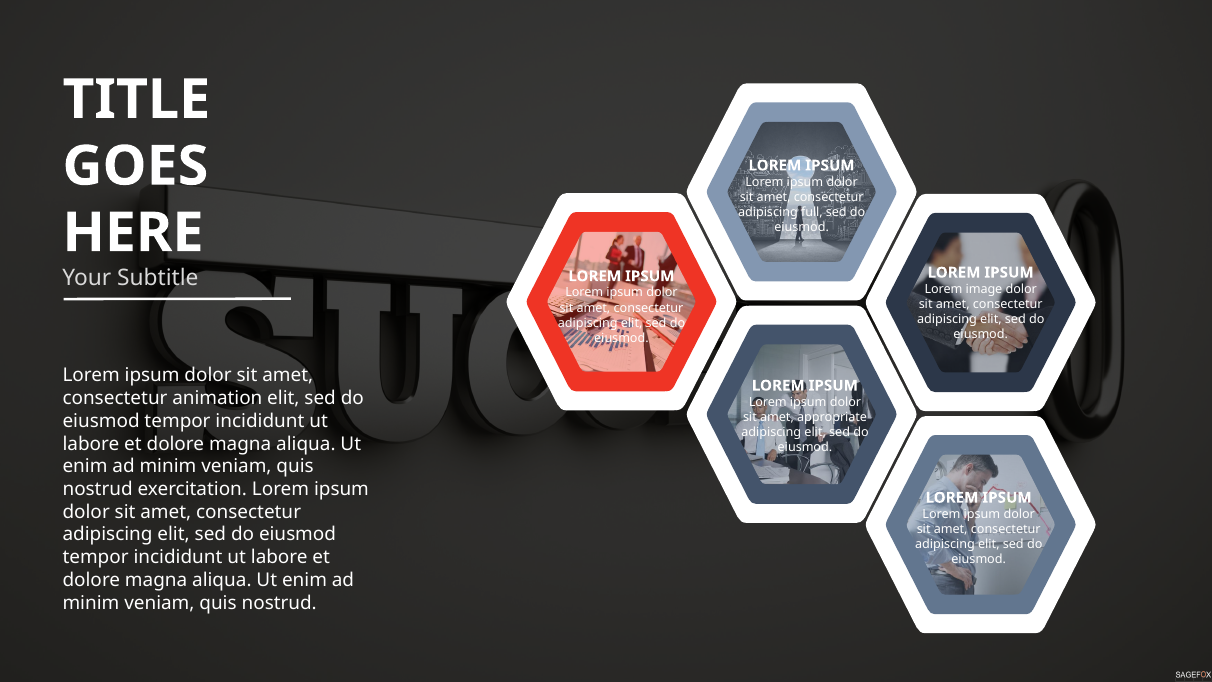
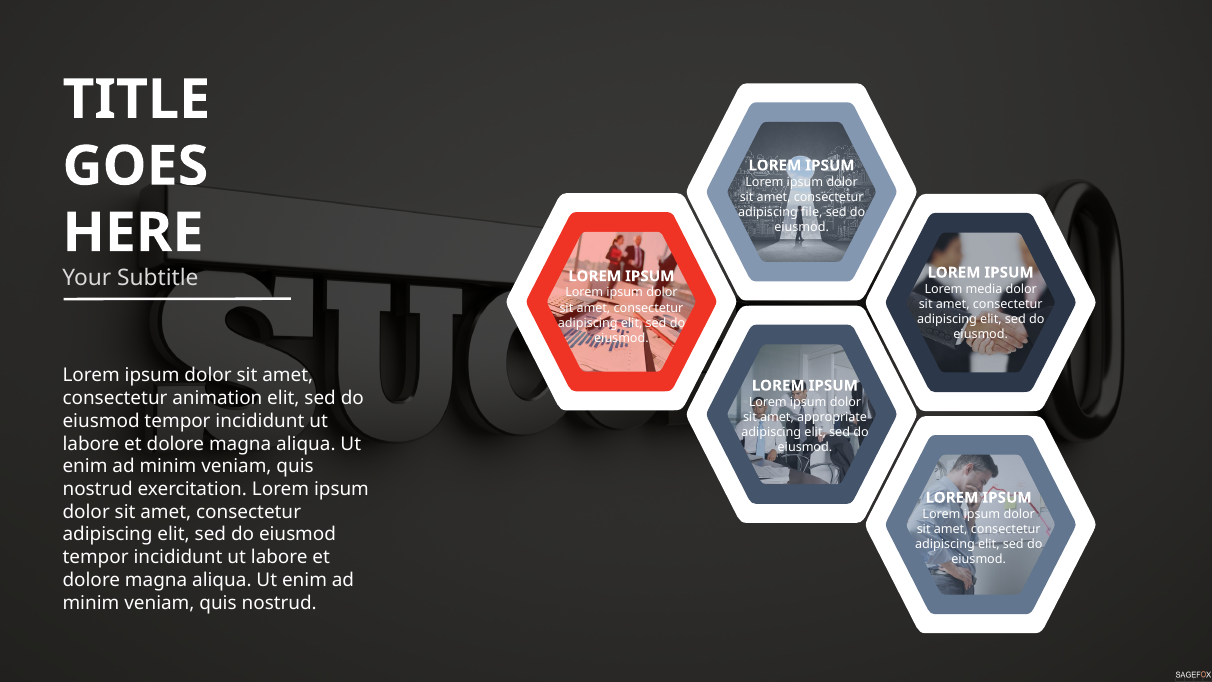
full: full -> file (812, 212)
image: image -> media (984, 289)
